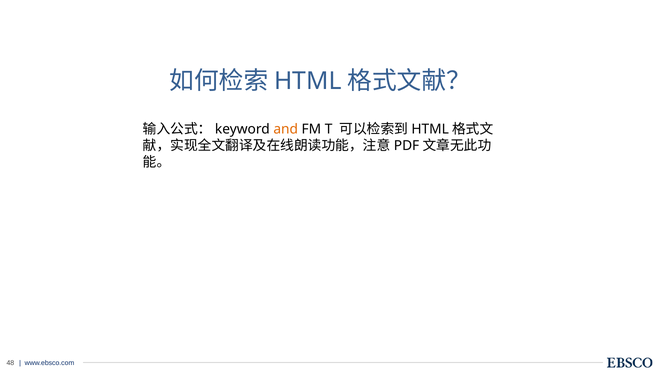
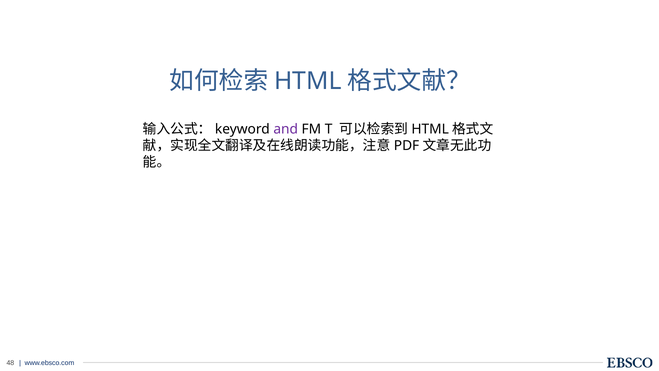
and colour: orange -> purple (286, 129)
